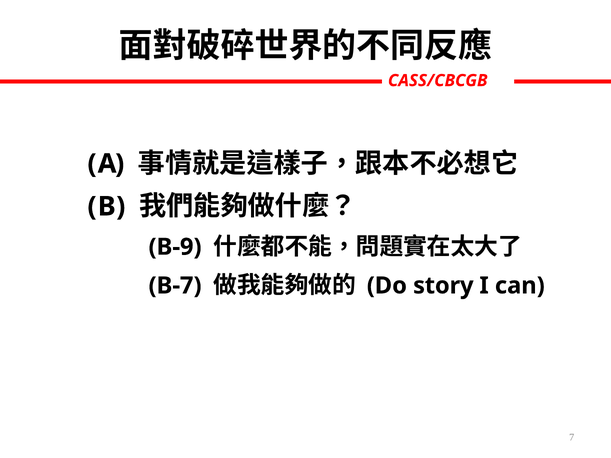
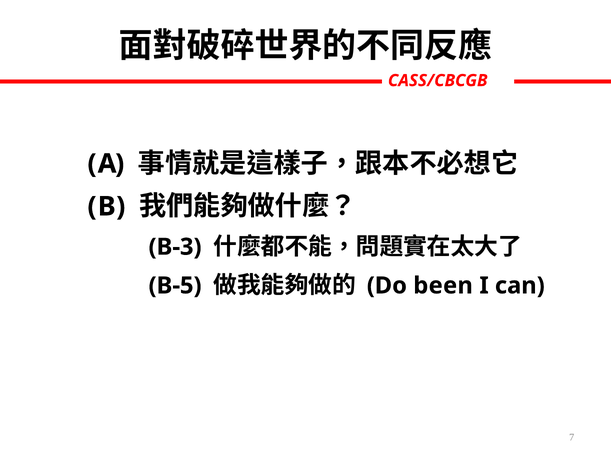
B-9: B-9 -> B-3 (175, 247)
B-7: B-7 -> B-5 (175, 286)
story: story -> been (443, 286)
